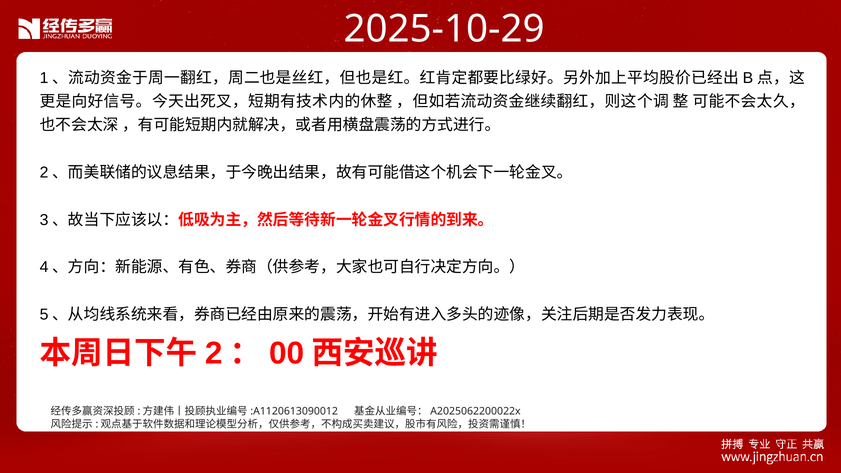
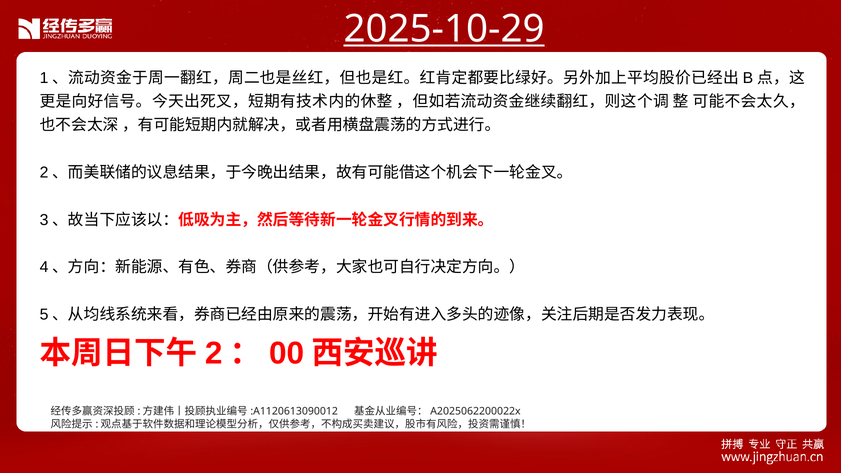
2025-10-29 underline: none -> present (444, 29)
